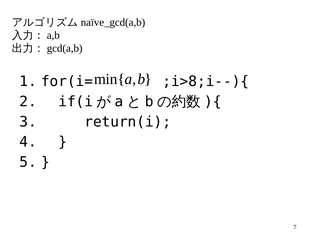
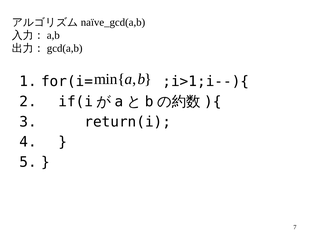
;i>8;i--){: ;i>8;i--){ -> ;i>1;i--){ (206, 81)
